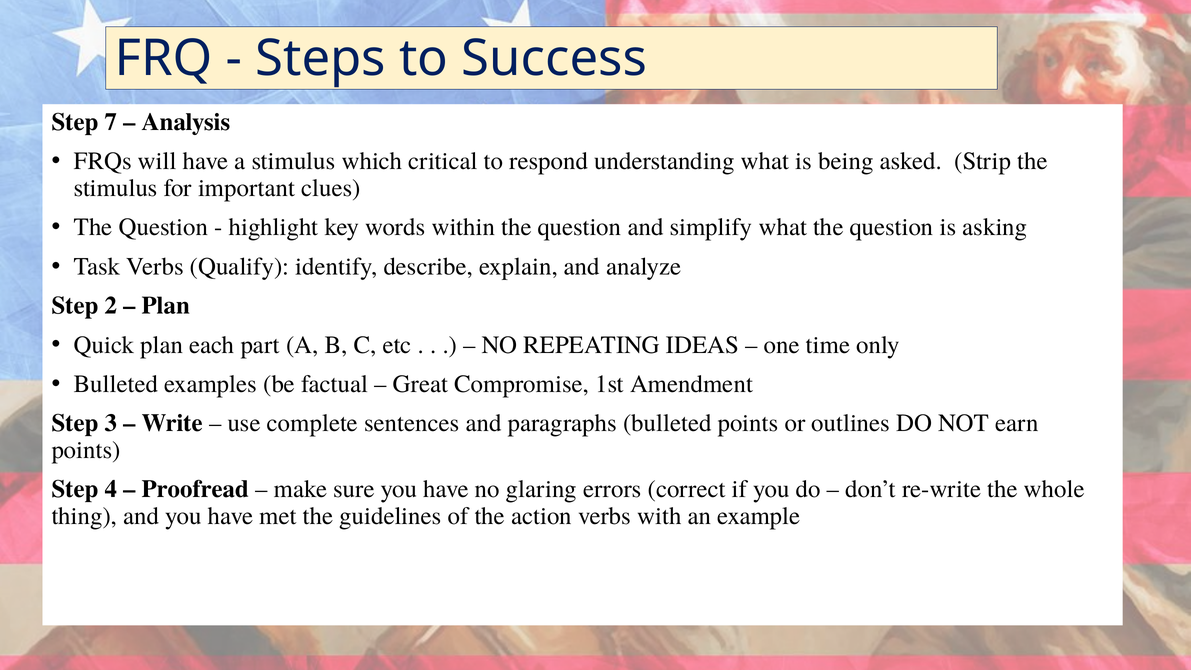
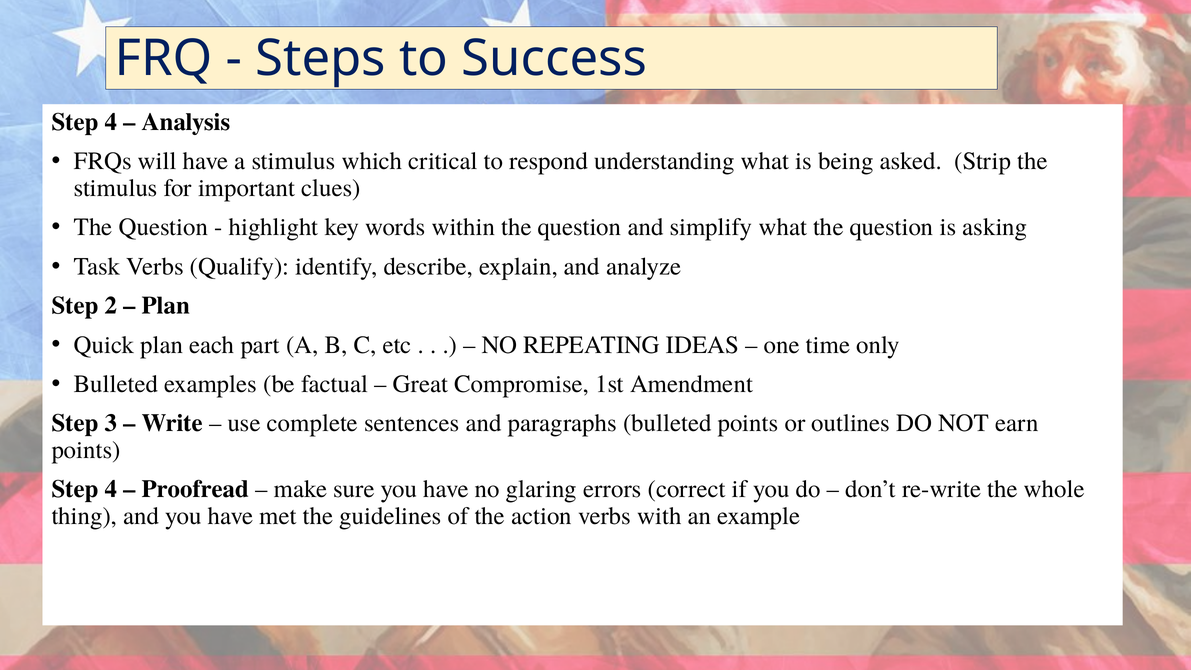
7: 7 -> 4 (111, 122)
